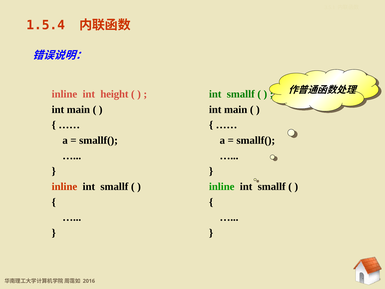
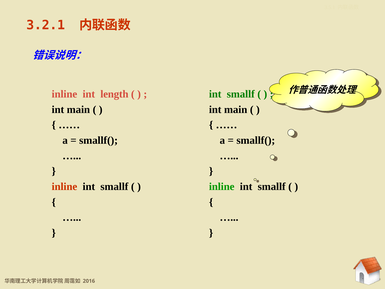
1.5.4: 1.5.4 -> 3.2.1 (46, 25)
height: height -> length (114, 94)
